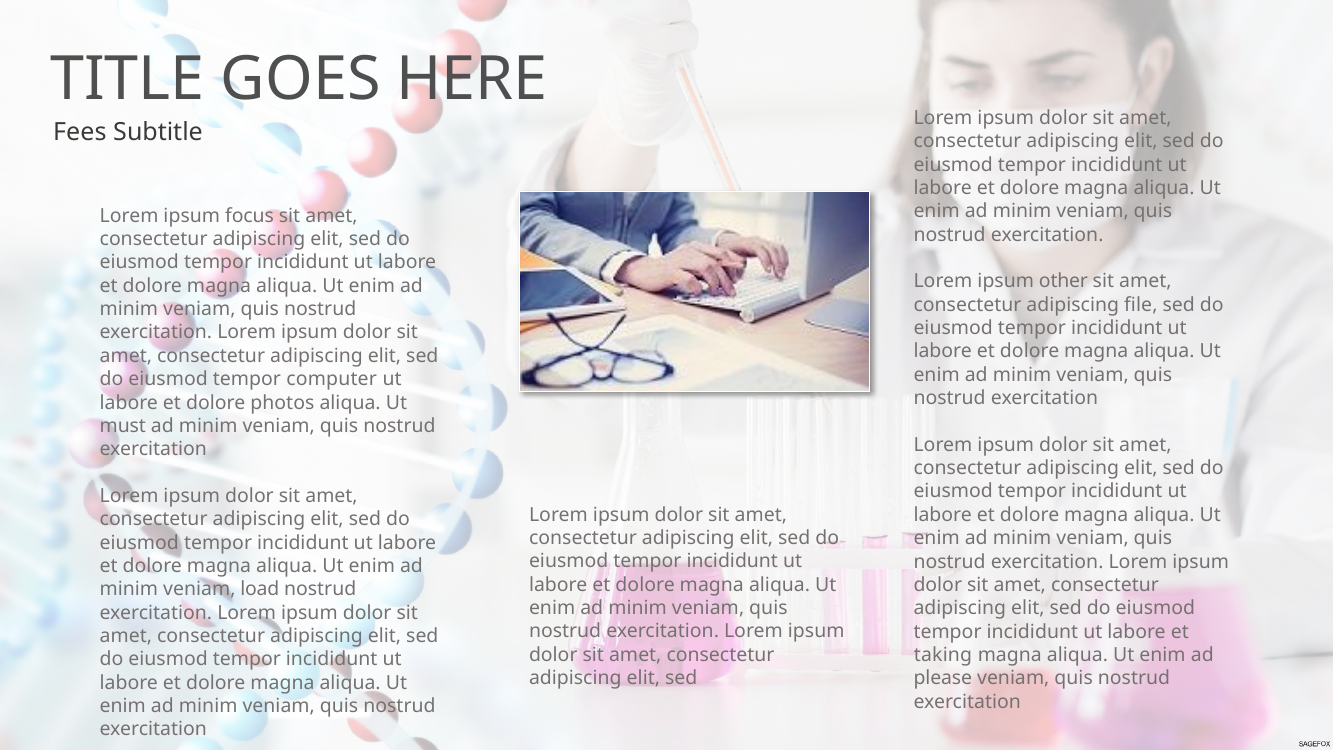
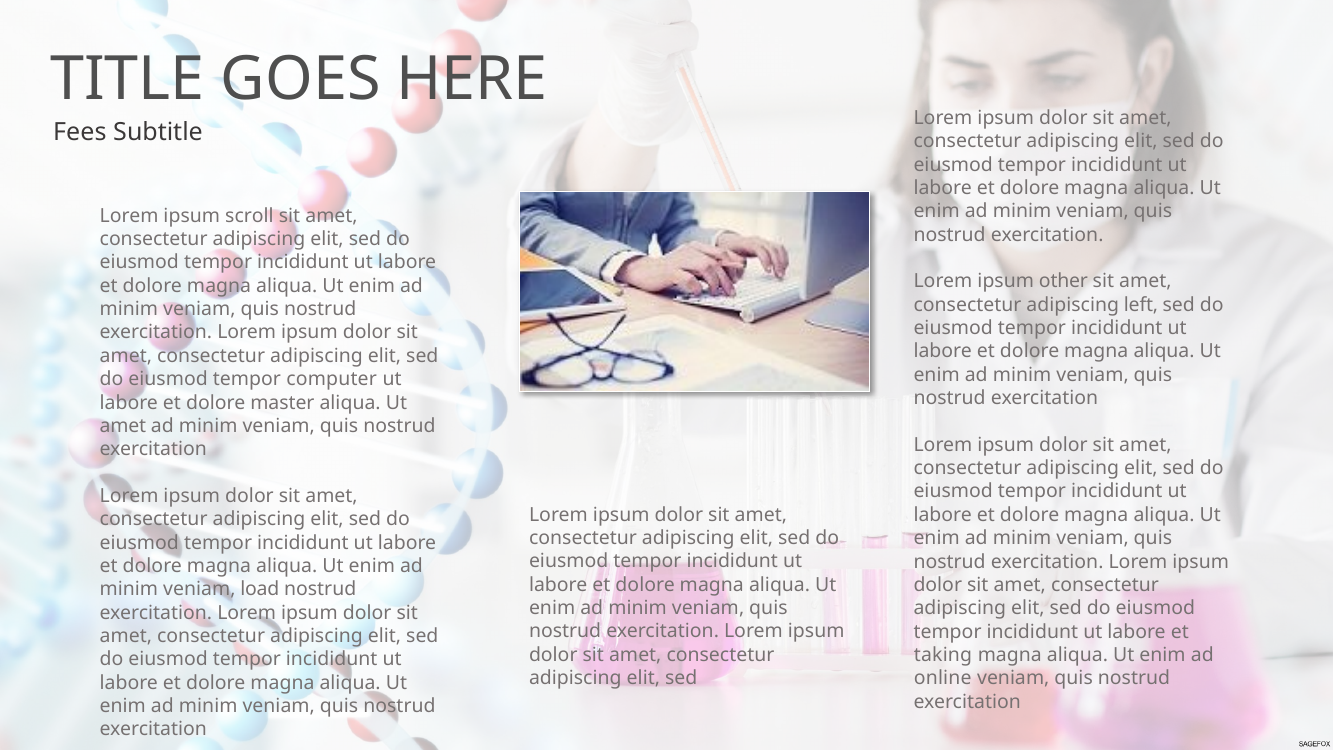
focus: focus -> scroll (249, 216)
file: file -> left (1141, 305)
photos: photos -> master (282, 402)
must: must -> amet (123, 426)
please: please -> online (943, 678)
